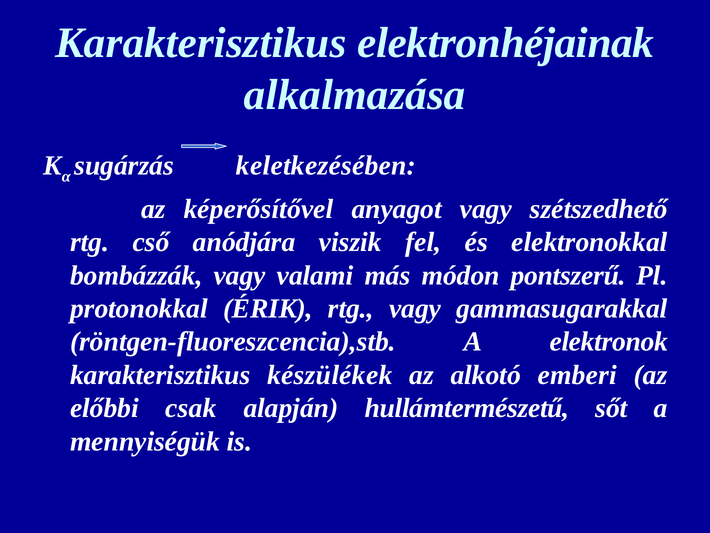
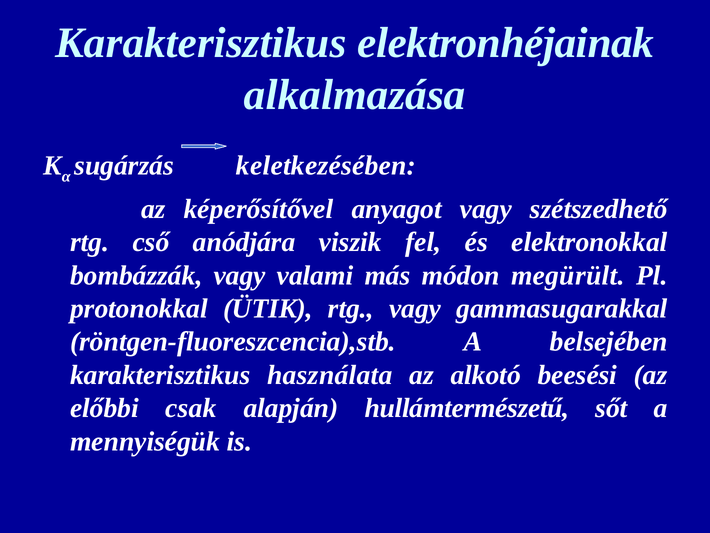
pontszerű: pontszerű -> megürült (568, 275)
ÉRIK: ÉRIK -> ÜTIK (268, 308)
elektronok: elektronok -> belsejében (609, 342)
készülékek: készülékek -> használata (330, 375)
emberi: emberi -> beesési (577, 375)
